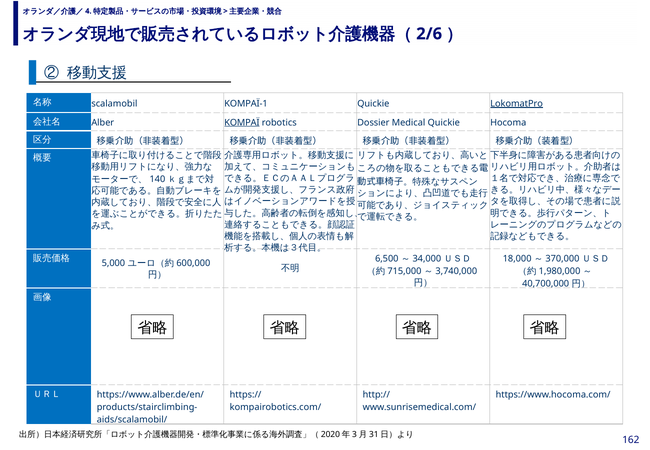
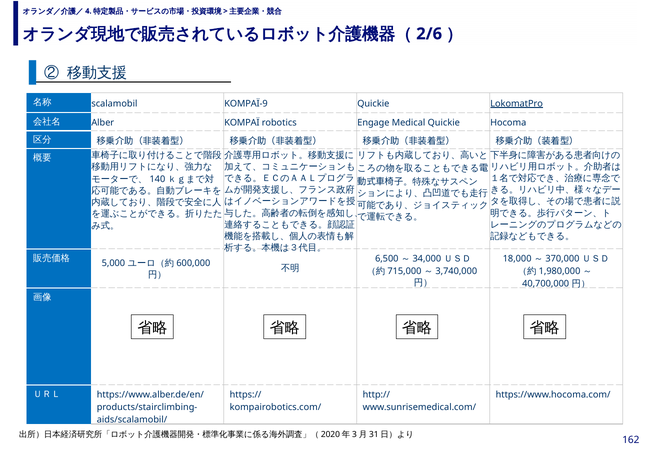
KOMPAÏ-1: KOMPAÏ-1 -> KOMPAÏ-9 (246, 104)
KOMPAÏ underline: present -> none (242, 123)
Dossier: Dossier -> Engage (373, 123)
